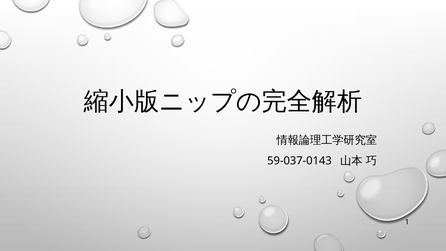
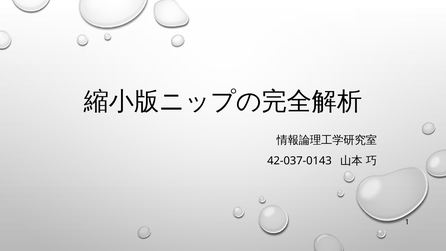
59-037-0143: 59-037-0143 -> 42-037-0143 (299, 161)
